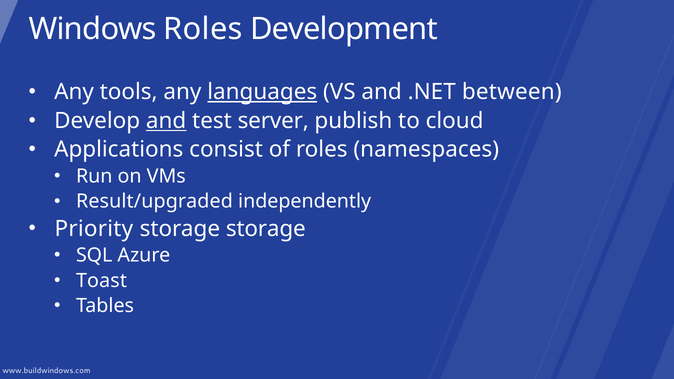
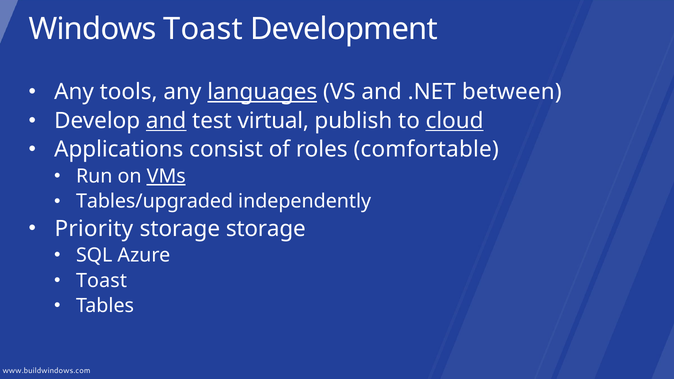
Windows Roles: Roles -> Toast (203, 29)
server: server -> virtual (273, 121)
cloud underline: none -> present (455, 121)
namespaces: namespaces -> comfortable (426, 150)
VMs underline: none -> present (166, 176)
Result/upgraded: Result/upgraded -> Tables/upgraded (155, 202)
